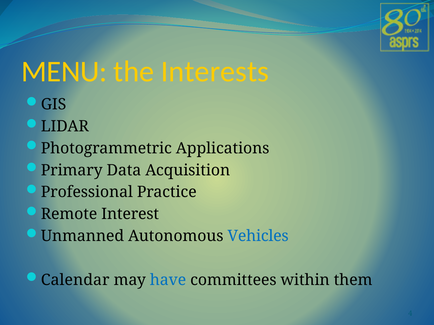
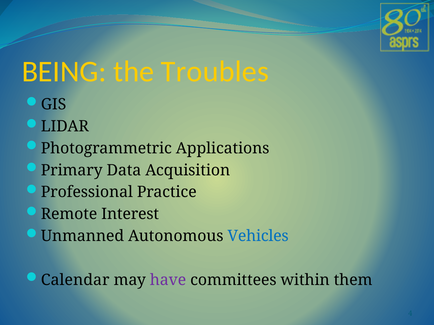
MENU: MENU -> BEING (64, 72)
Interests: Interests -> Troubles (215, 72)
have colour: blue -> purple (168, 280)
